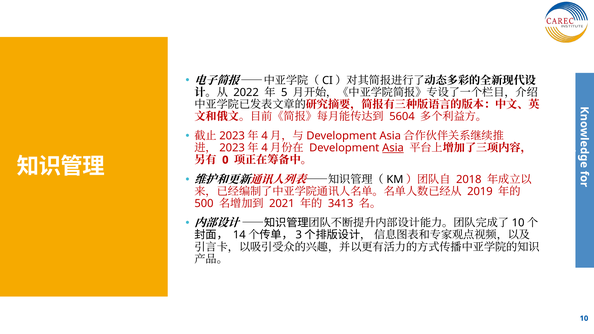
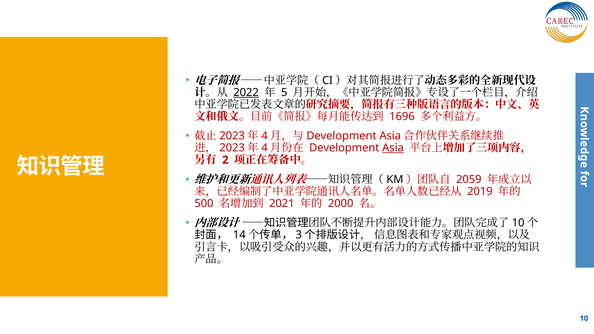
2022 underline: none -> present (246, 92)
5604: 5604 -> 1696 (402, 117)
0: 0 -> 2 (225, 160)
2018: 2018 -> 2059 (469, 180)
3413: 3413 -> 2000 (341, 204)
